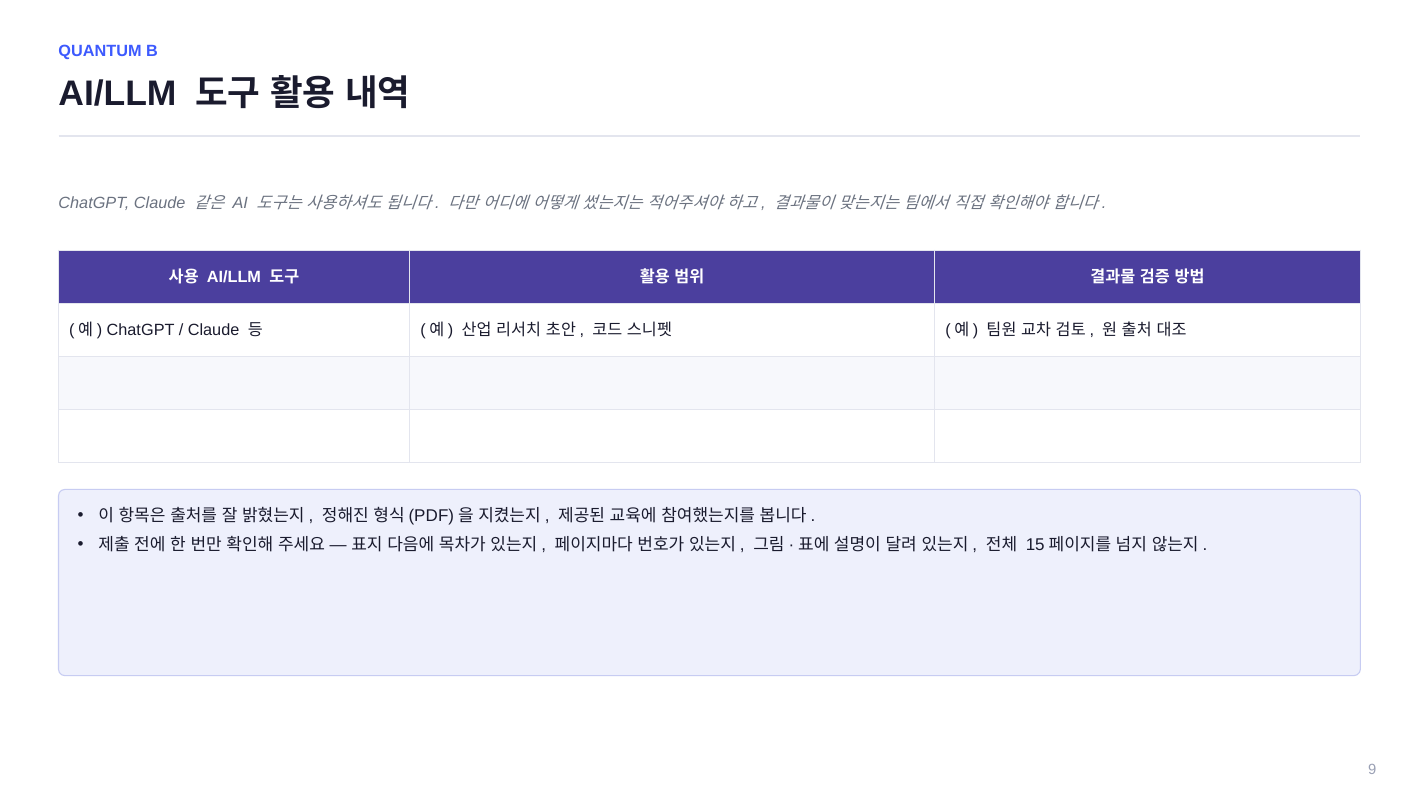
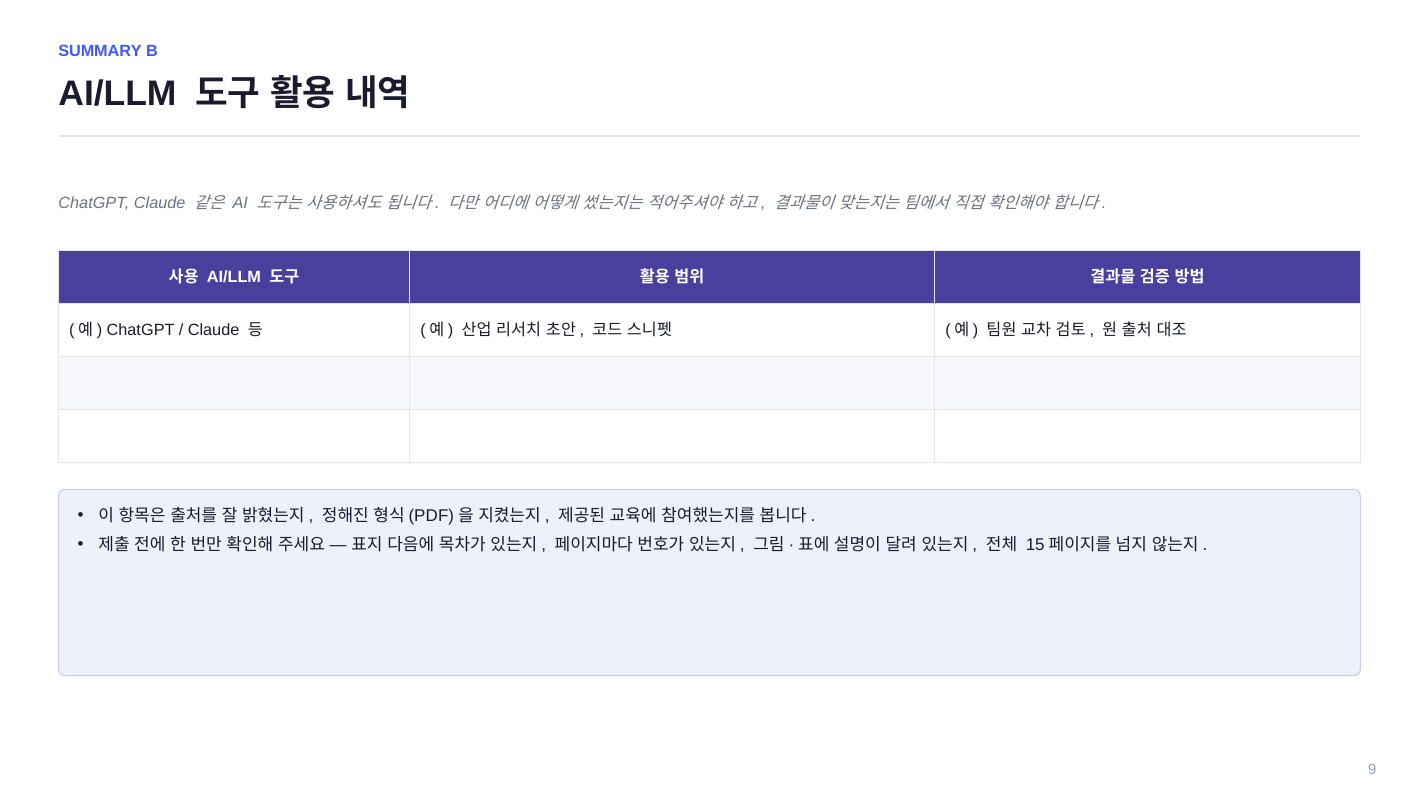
QUANTUM: QUANTUM -> SUMMARY (100, 51)
